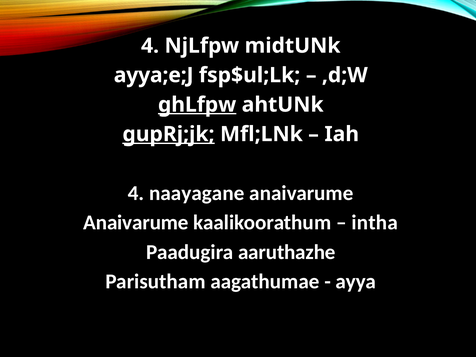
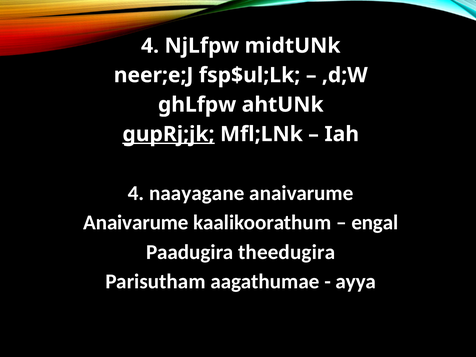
ayya;e;J: ayya;e;J -> neer;e;J (154, 75)
ghLfpw underline: present -> none (197, 105)
intha: intha -> engal (375, 223)
aaruthazhe: aaruthazhe -> theedugira (287, 252)
